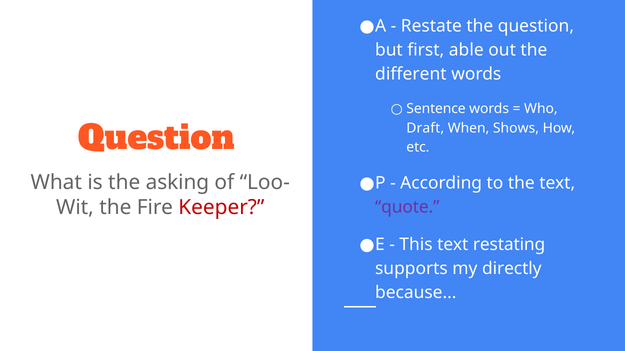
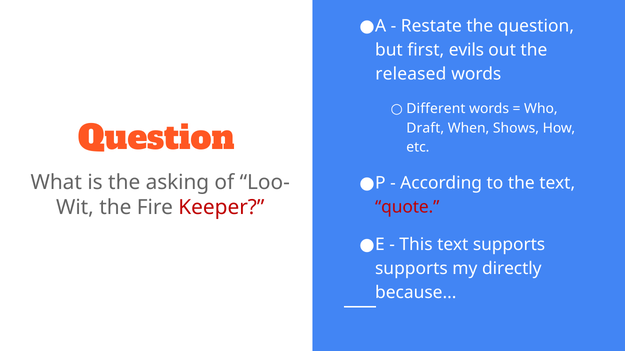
able: able -> evils (466, 50)
different: different -> released (411, 74)
Sentence: Sentence -> Different (436, 109)
quote colour: purple -> red (407, 207)
text restating: restating -> supports (509, 245)
